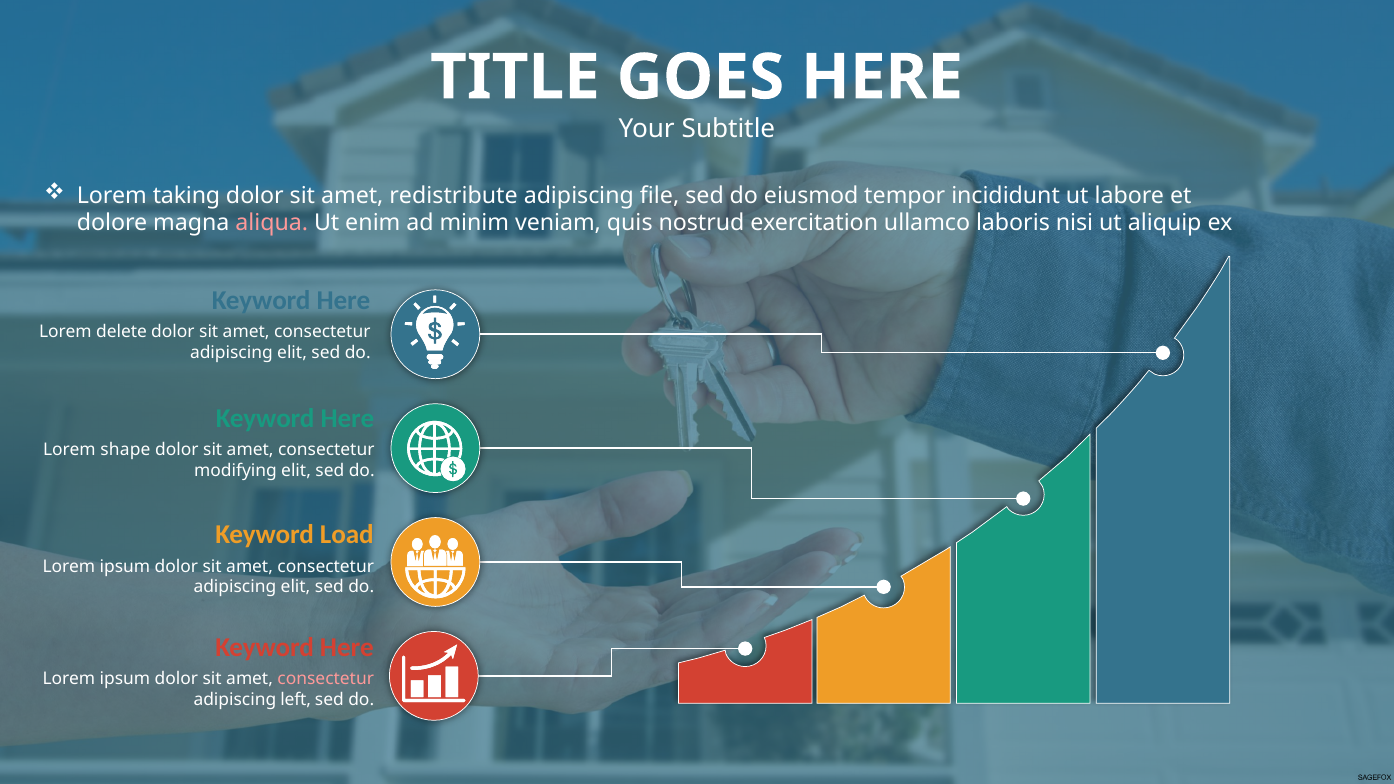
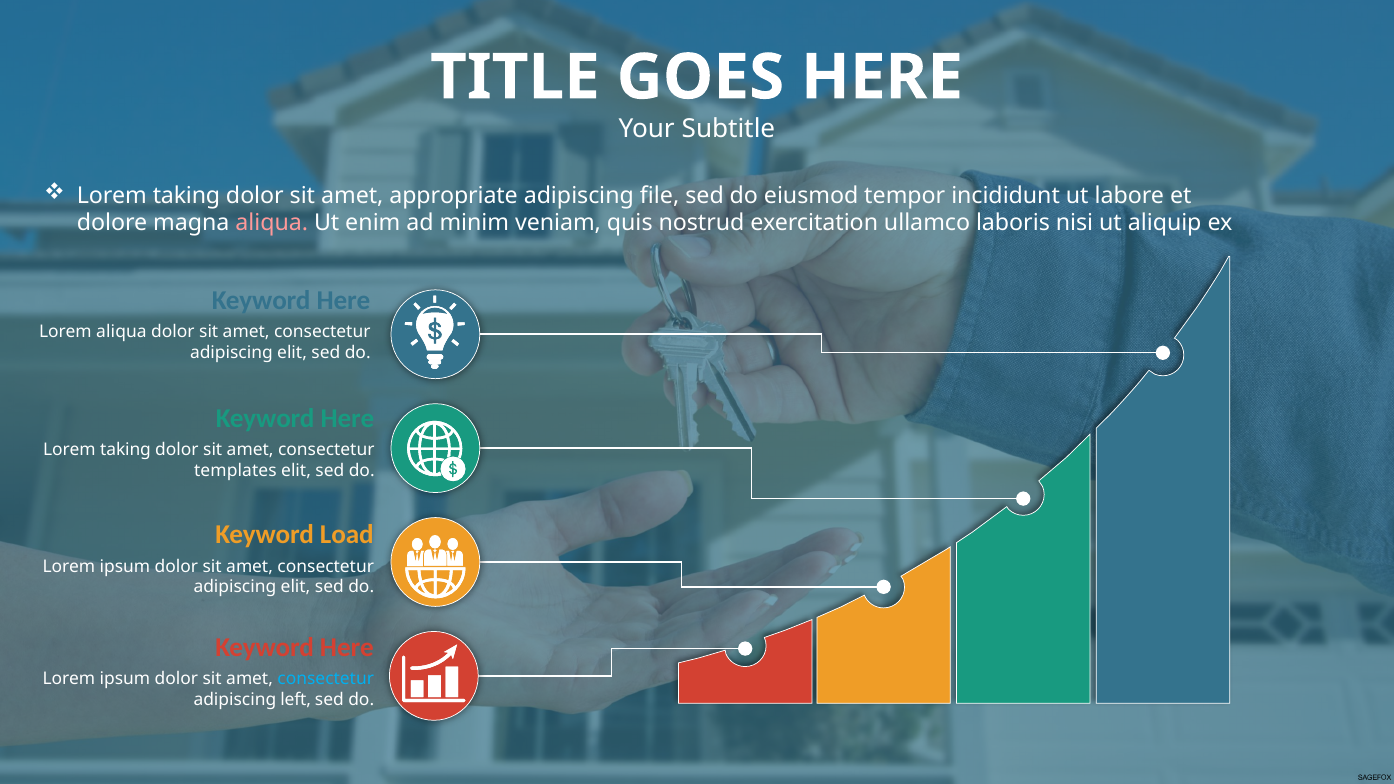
redistribute: redistribute -> appropriate (454, 195)
Lorem delete: delete -> aliqua (121, 332)
shape: shape -> taking (126, 450)
modifying: modifying -> templates (235, 470)
consectetur colour: pink -> light blue (326, 679)
